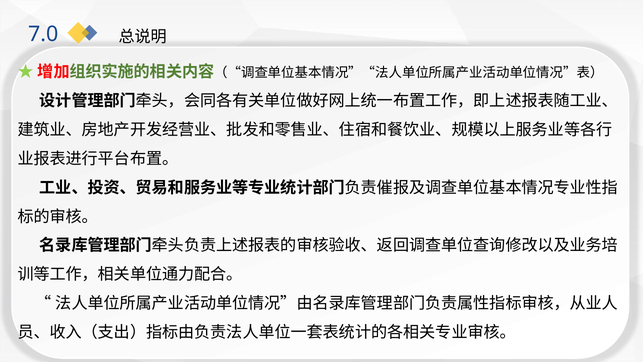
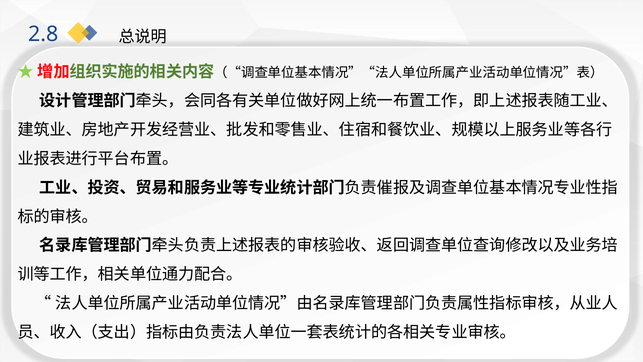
7.0: 7.0 -> 2.8 (43, 34)
